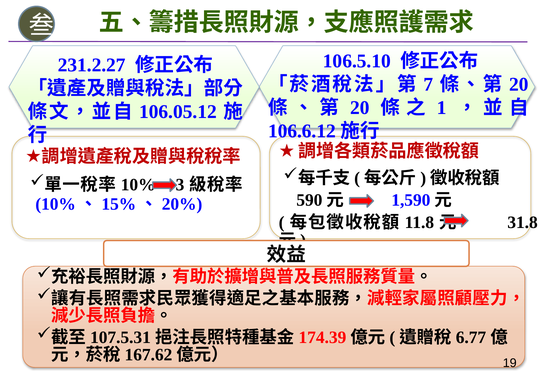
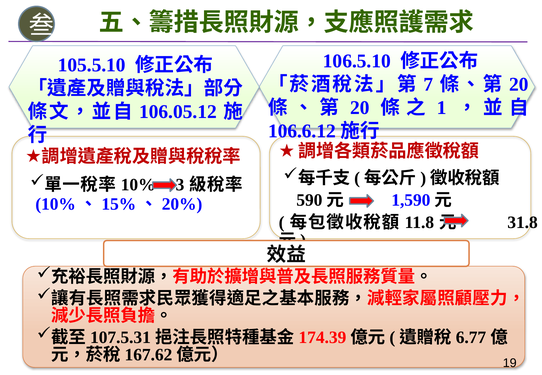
231.2.27: 231.2.27 -> 105.5.10 (92, 65)
